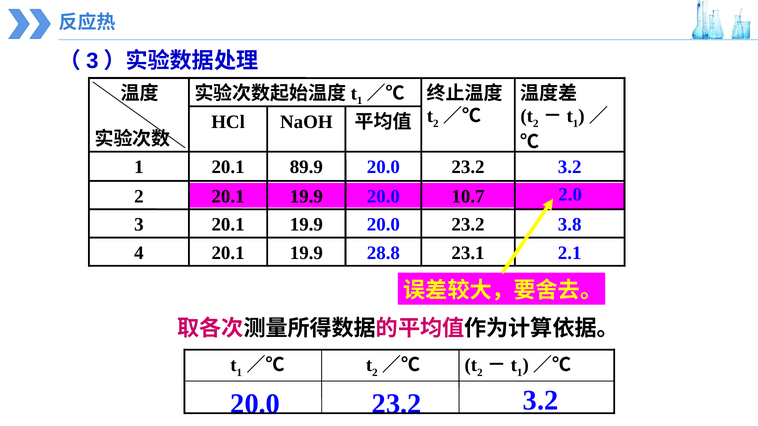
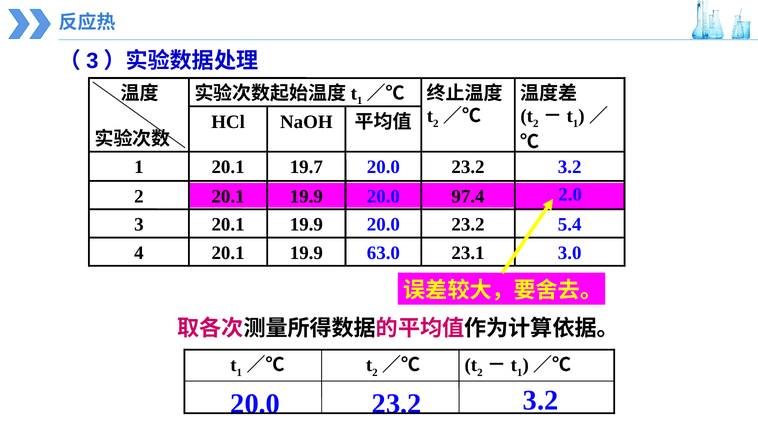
89.9: 89.9 -> 19.7 (306, 167)
10.7: 10.7 -> 97.4 (468, 197)
3.8: 3.8 -> 5.4 (570, 225)
28.8: 28.8 -> 63.0 (383, 253)
2.1: 2.1 -> 3.0 (570, 253)
